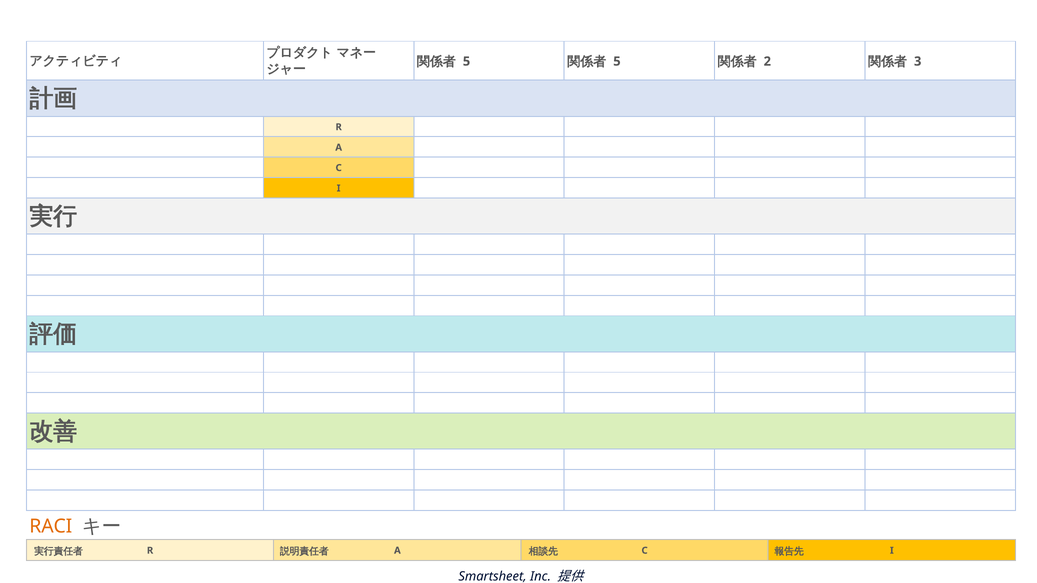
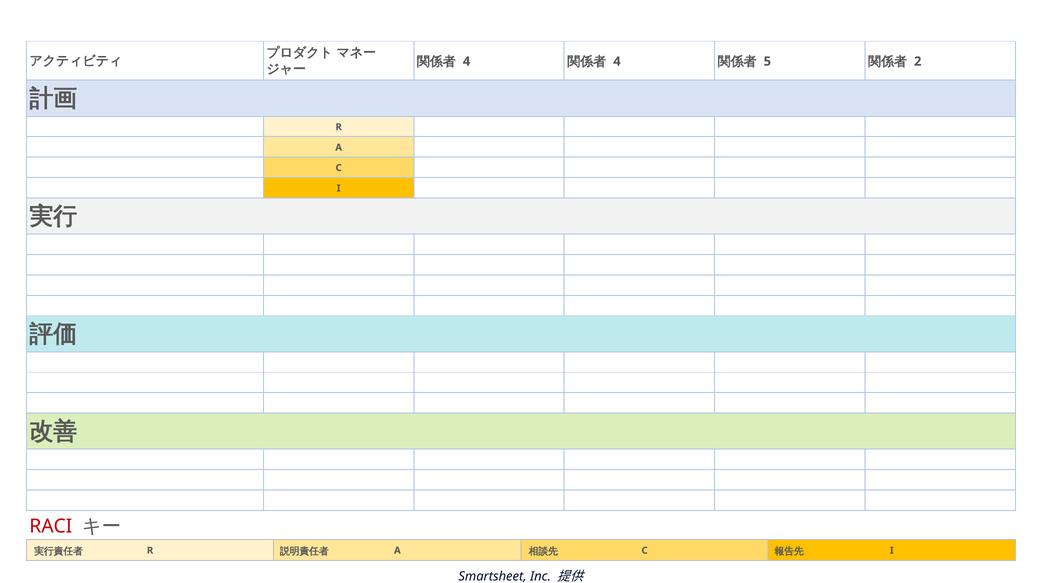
5: 5 -> 4 (467, 61)
5: 5 -> 4 (617, 61)
2: 2 -> 5 (767, 61)
3: 3 -> 2 (918, 61)
RACI colour: orange -> red (51, 526)
